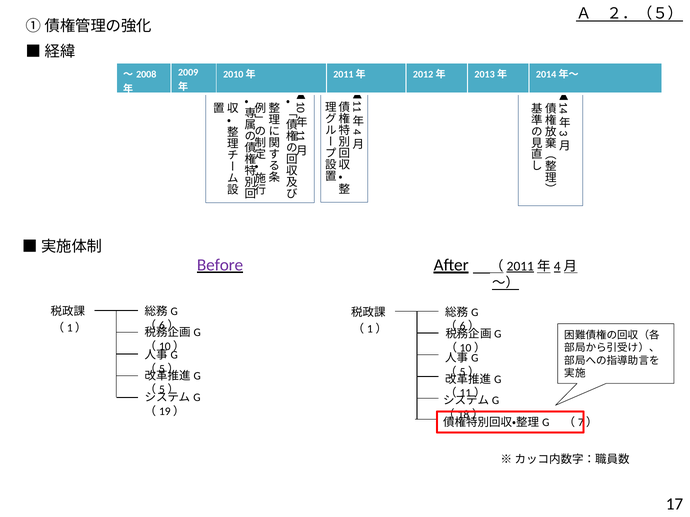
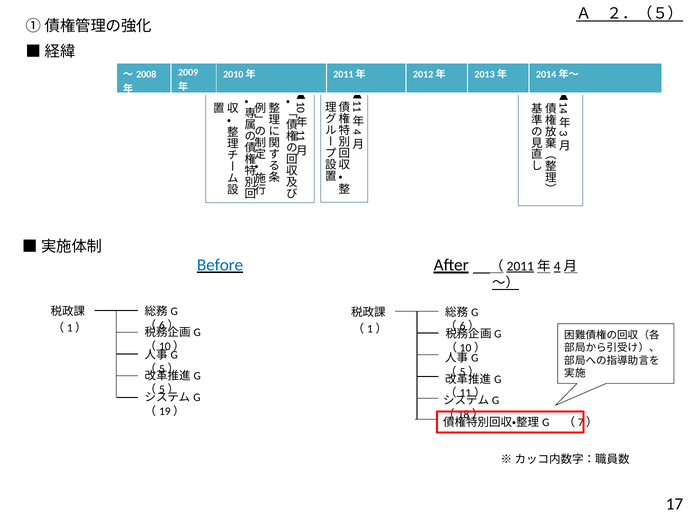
Before colour: purple -> blue (220, 265)
